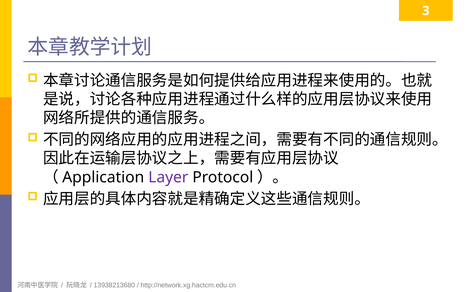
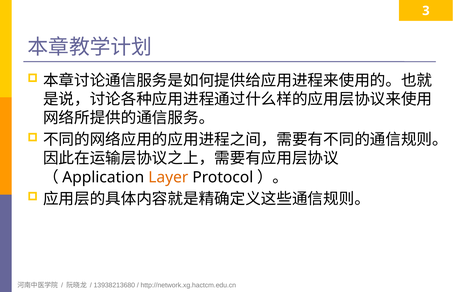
Layer colour: purple -> orange (168, 177)
